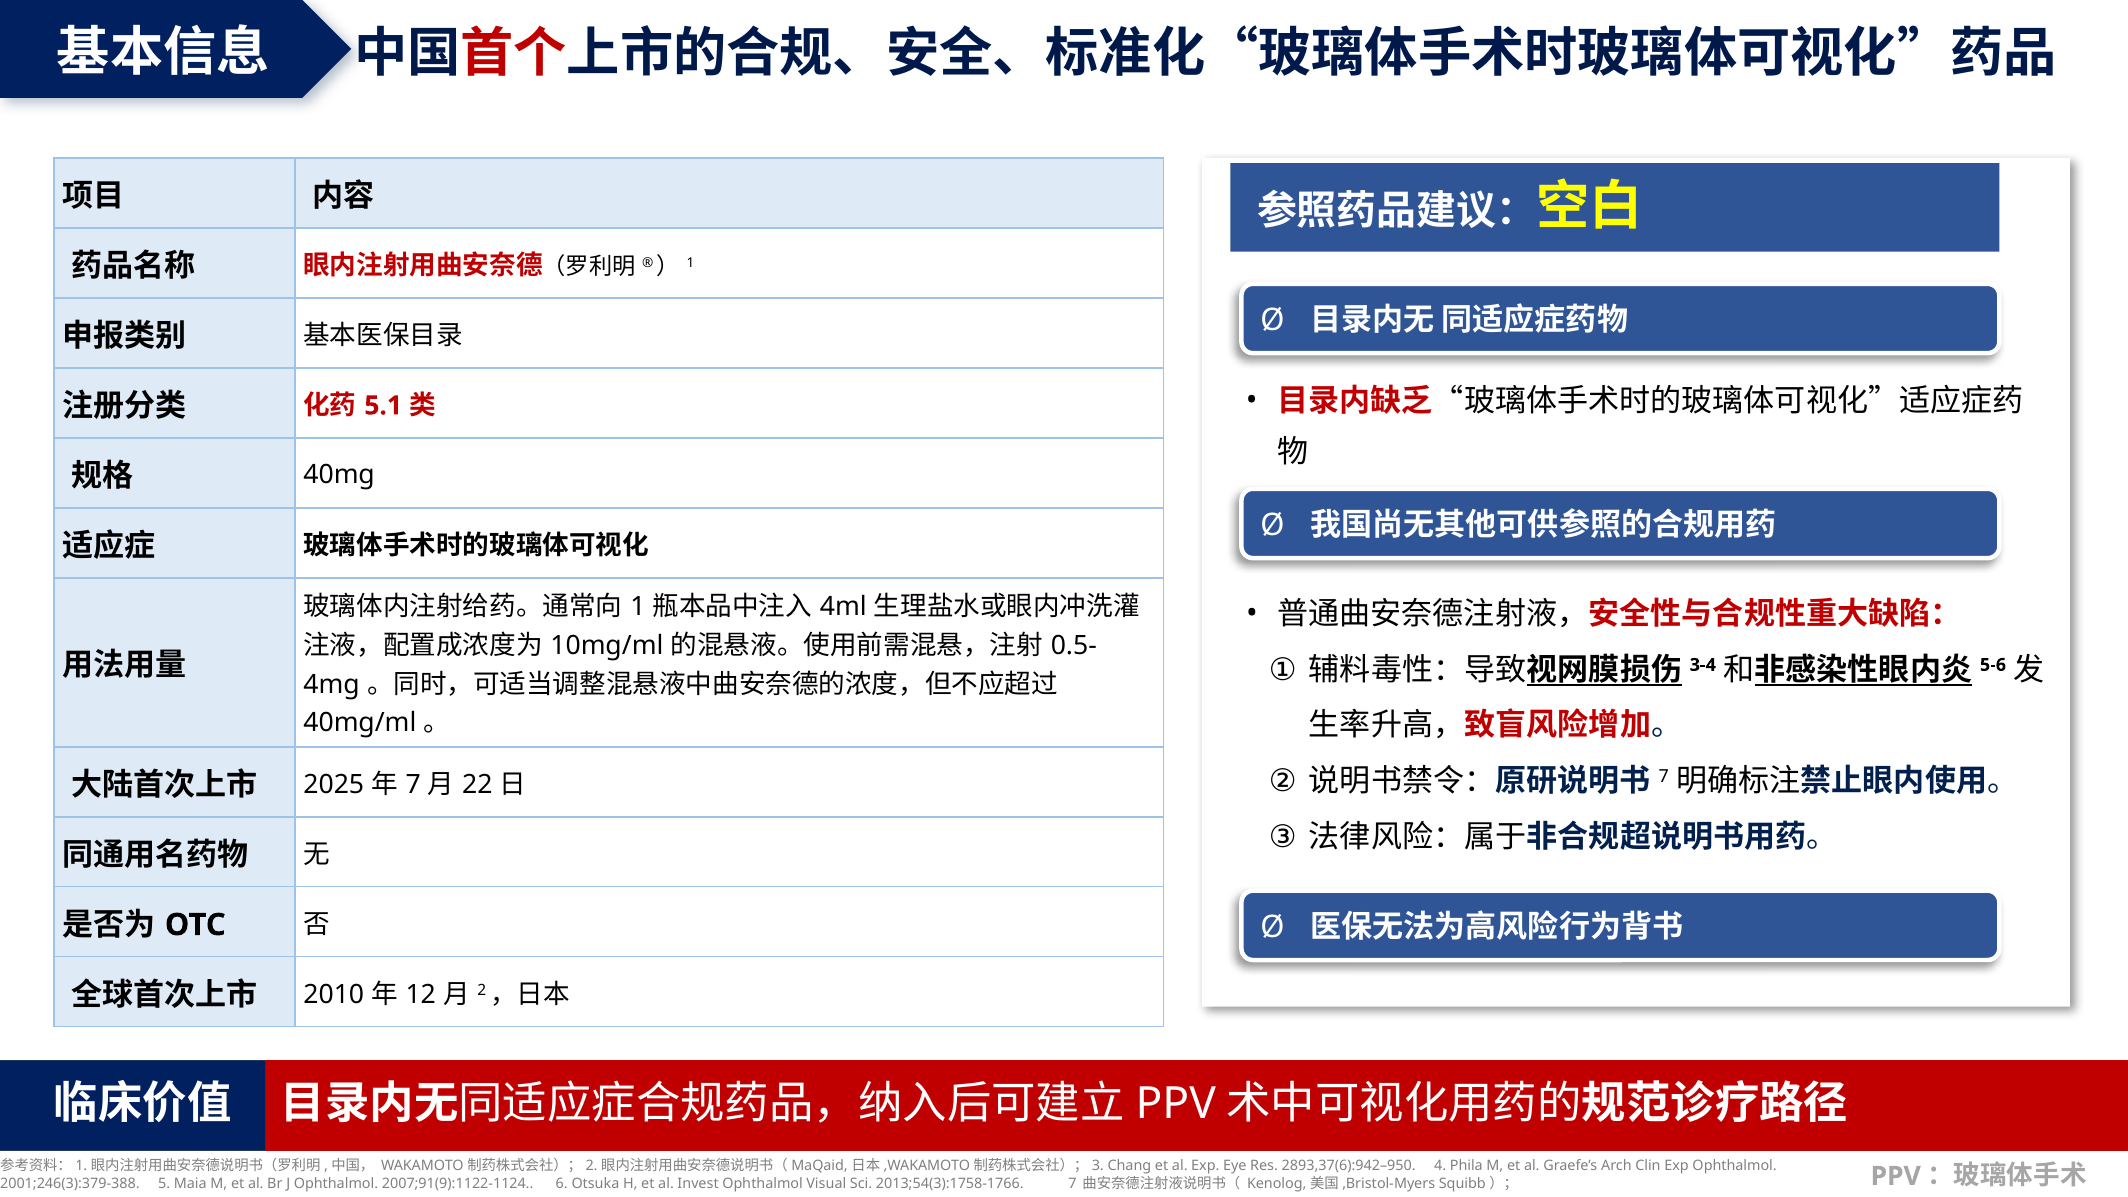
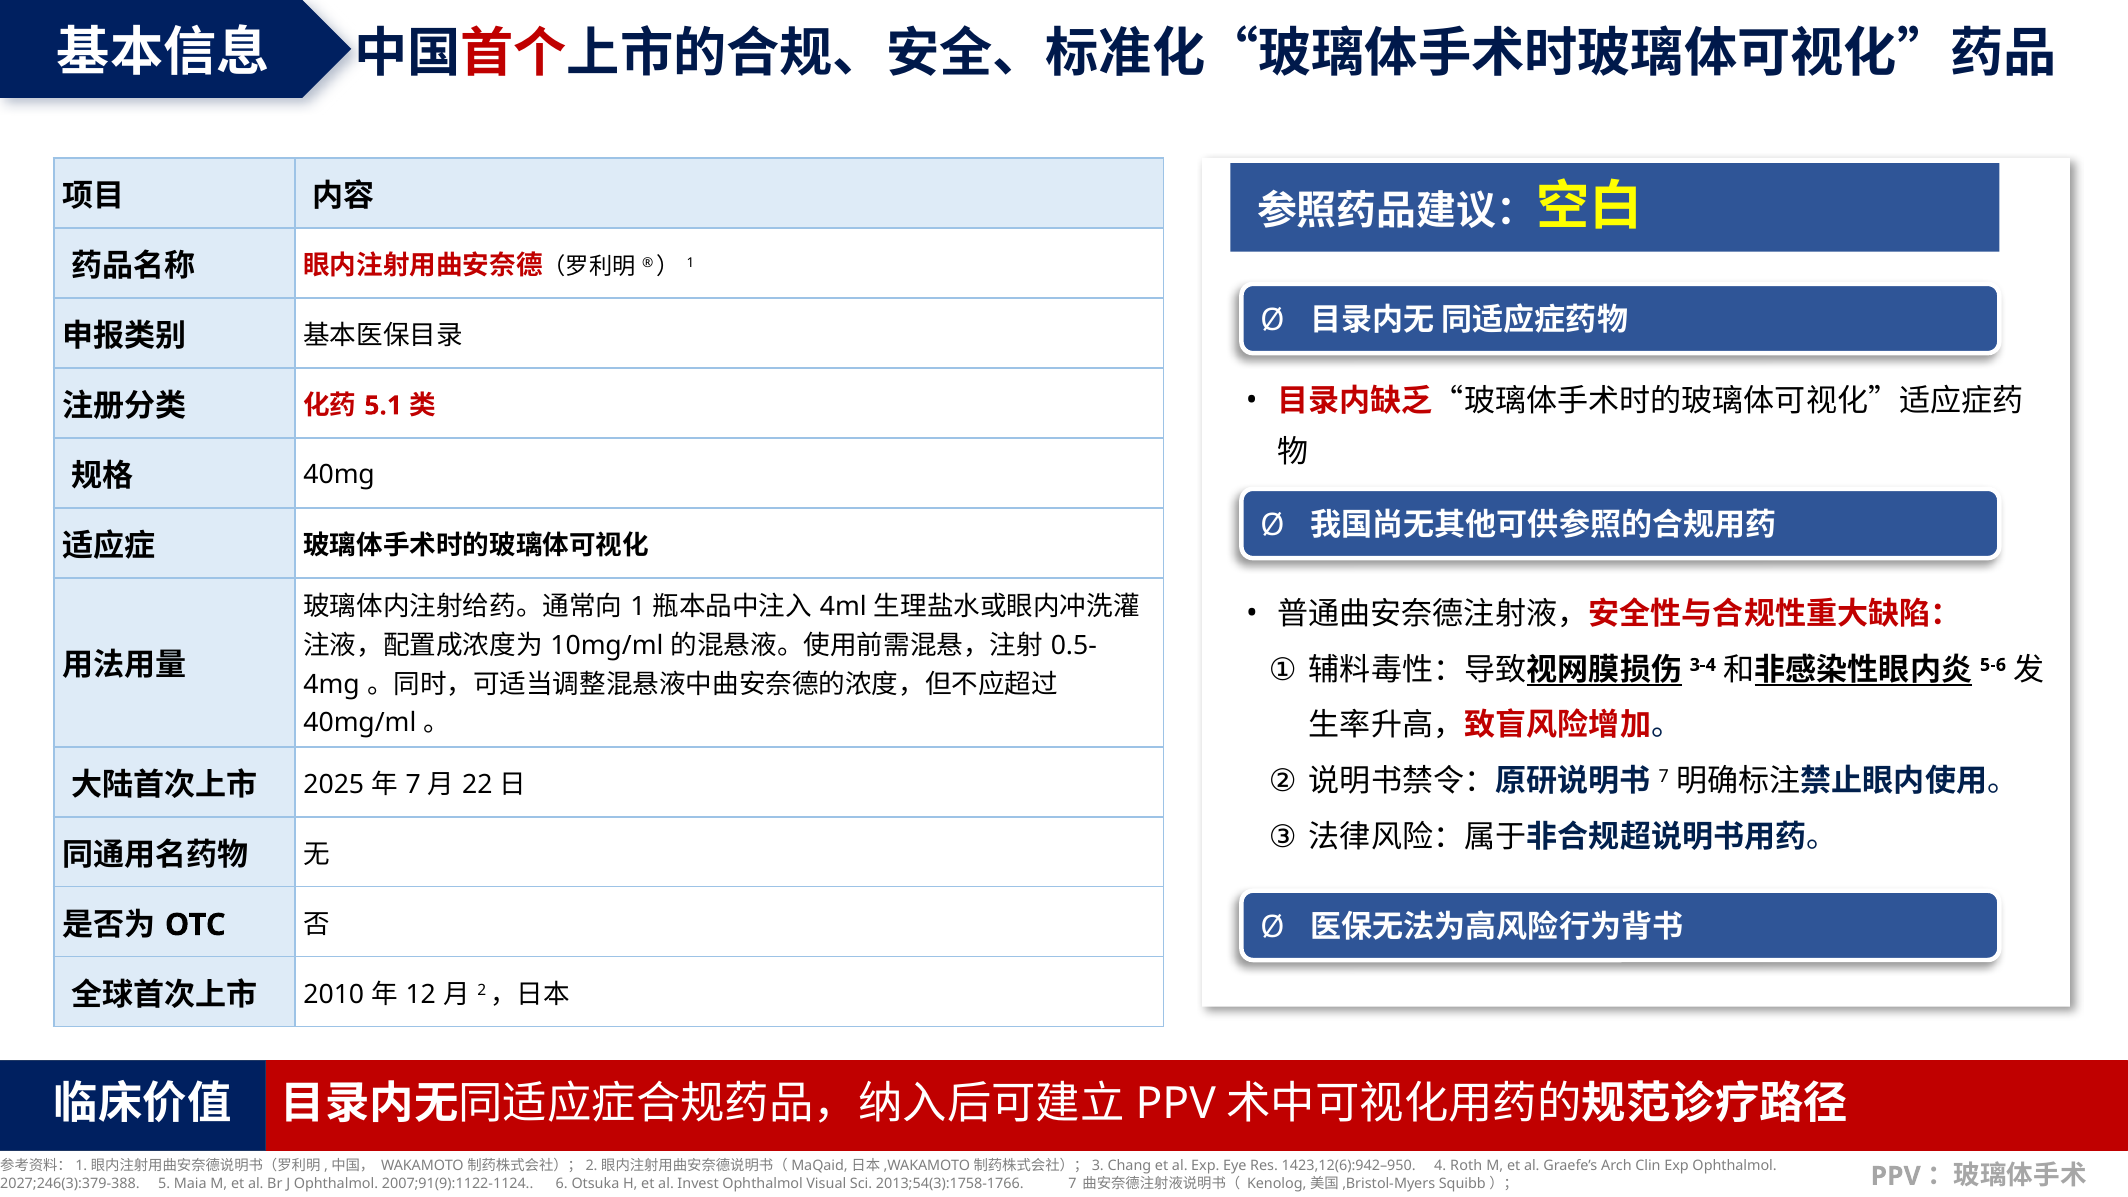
2893,37(6):942–950: 2893,37(6):942–950 -> 1423,12(6):942–950 (1349, 1166)
Phila: Phila -> Roth (1466, 1166)
2001;246(3):379-388: 2001;246(3):379-388 -> 2027;246(3):379-388 (70, 1183)
